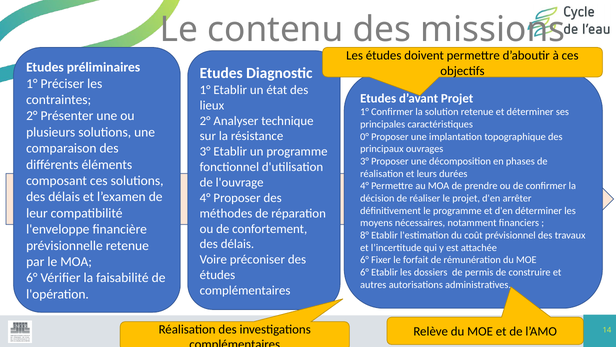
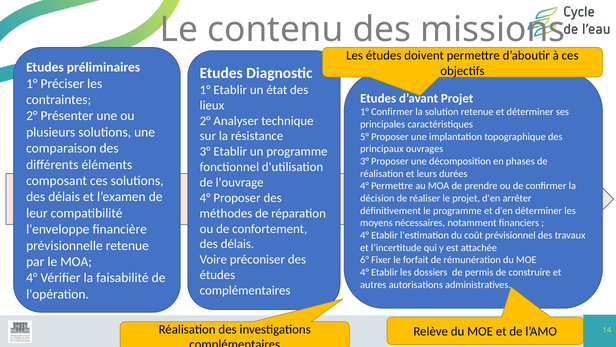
0°: 0° -> 5° (365, 136)
8°: 8° -> 4° (365, 235)
6°: 6° -> 4° (365, 272)
6°: 6° -> 4° (32, 278)
